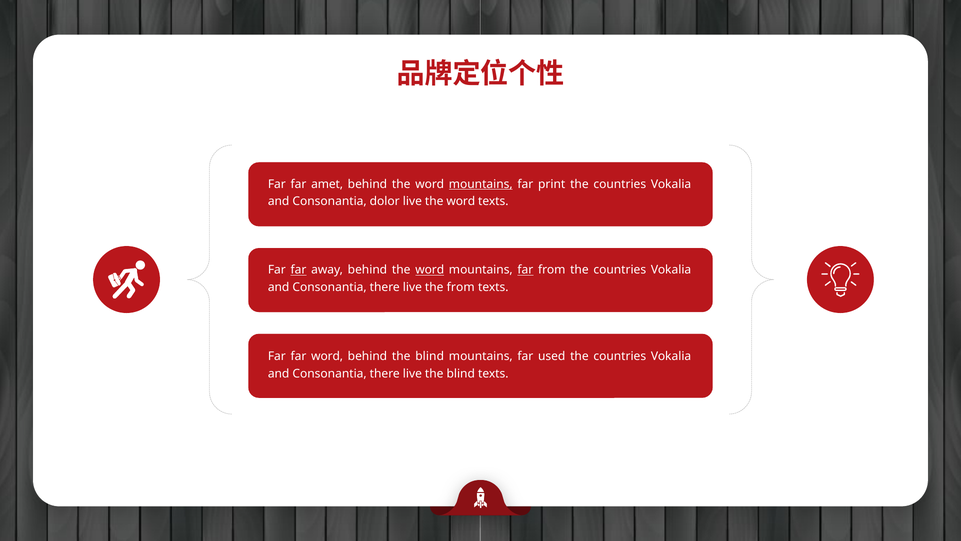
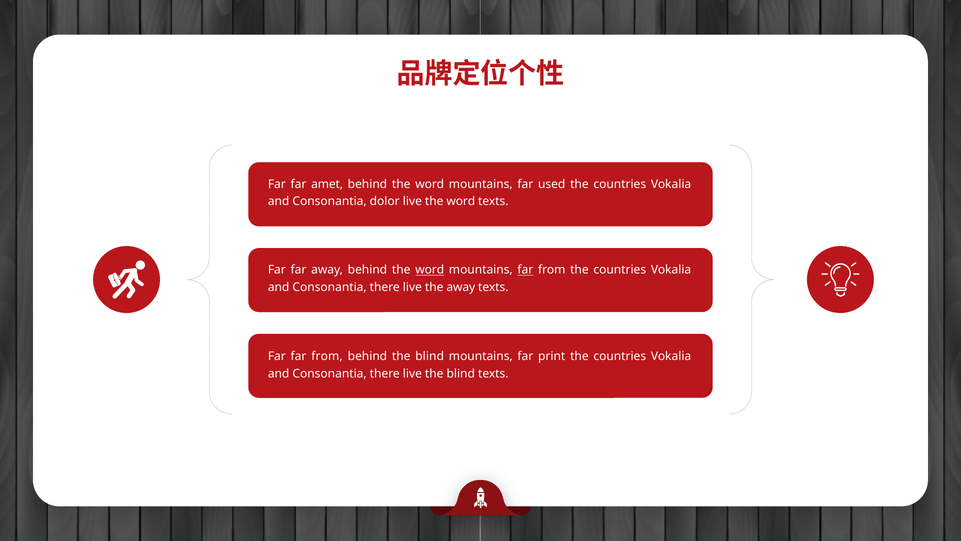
mountains underline: present -> none (481, 184)
print: print -> used (552, 184)
far underline: present -> none (298, 270)
the from: from -> away (461, 287)
Far far word: word -> from (327, 356)
used: used -> print (552, 356)
